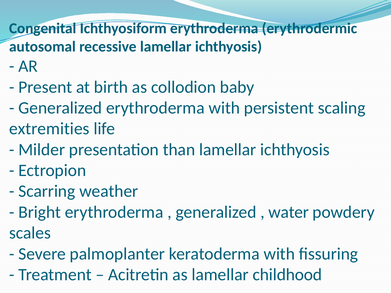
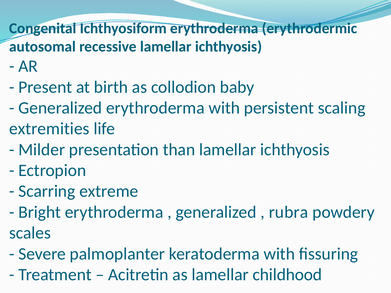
weather: weather -> extreme (109, 191)
water: water -> rubra (288, 212)
